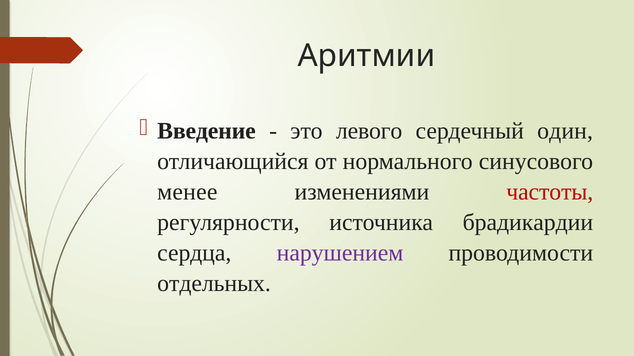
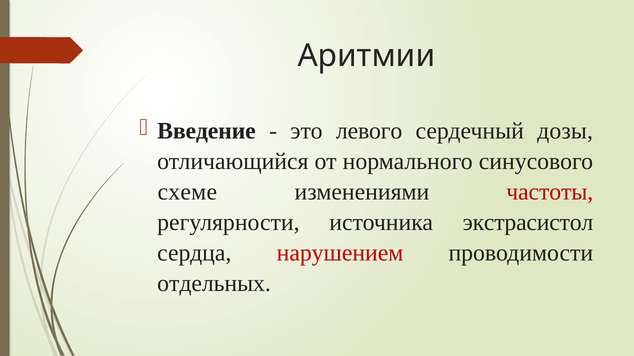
один: один -> дозы (565, 131)
менее: менее -> схеме (187, 192)
брадикардии: брадикардии -> экстрасистол (528, 223)
нарушением colour: purple -> red (340, 253)
